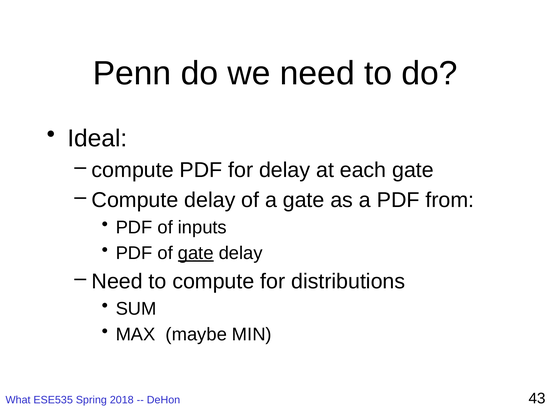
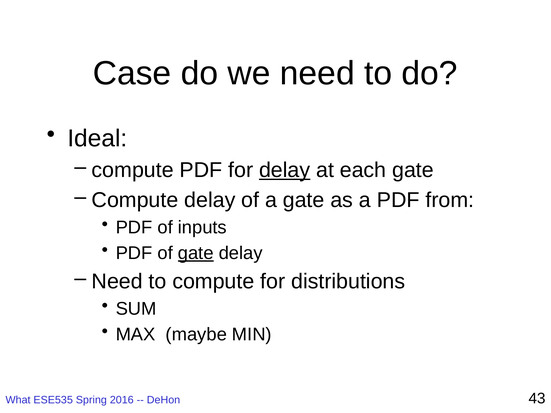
Penn: Penn -> Case (132, 74)
delay underline: none -> present (285, 170)
2018: 2018 -> 2016 (122, 400)
